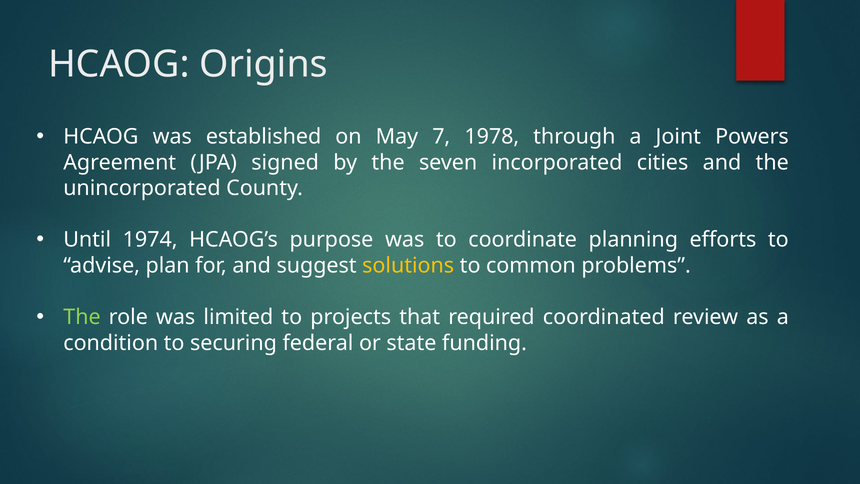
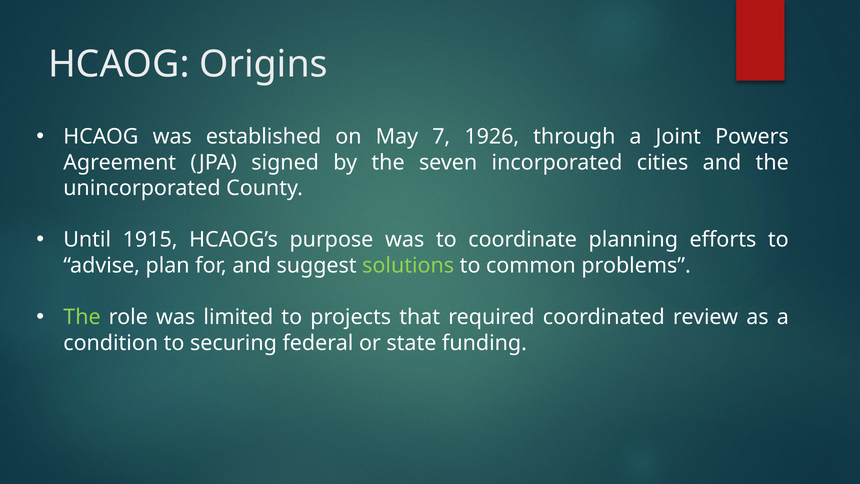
1978: 1978 -> 1926 (492, 137)
1974: 1974 -> 1915 (150, 240)
solutions colour: yellow -> light green (408, 266)
